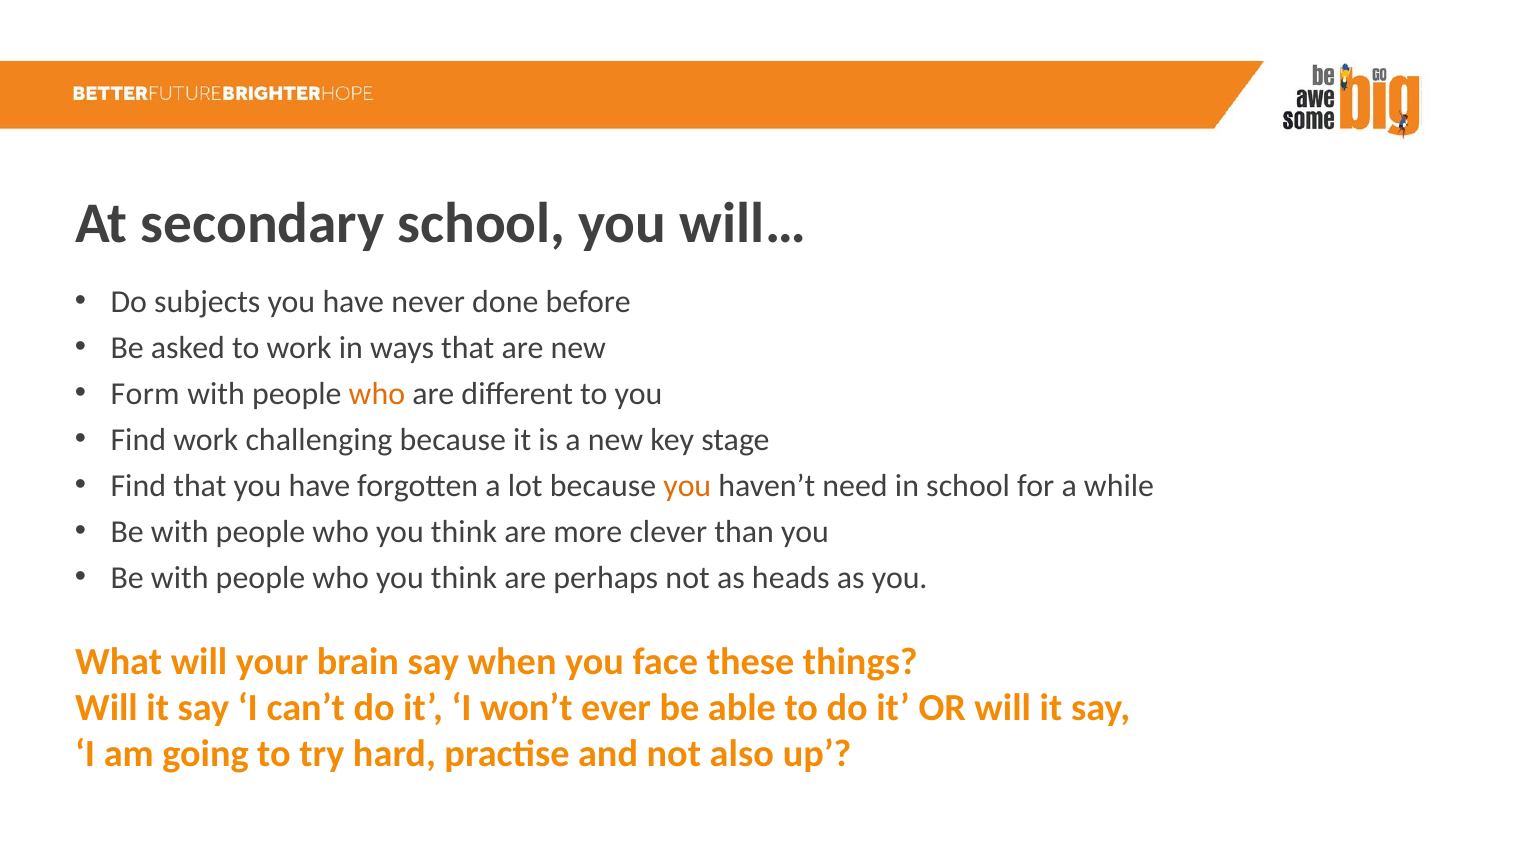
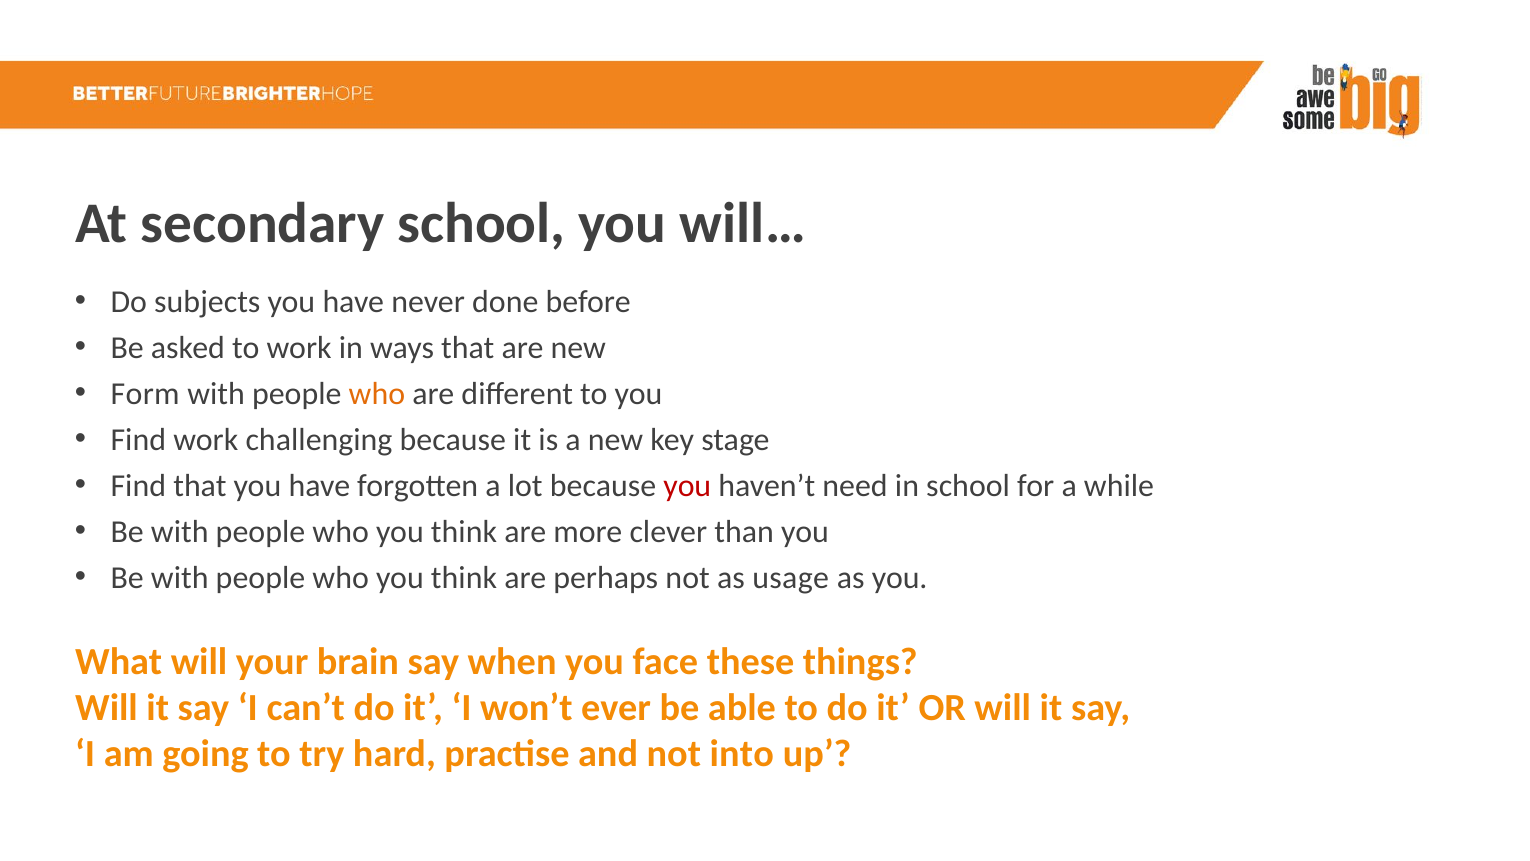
you colour: orange -> red (687, 486)
heads: heads -> usage (791, 577)
also: also -> into (742, 753)
